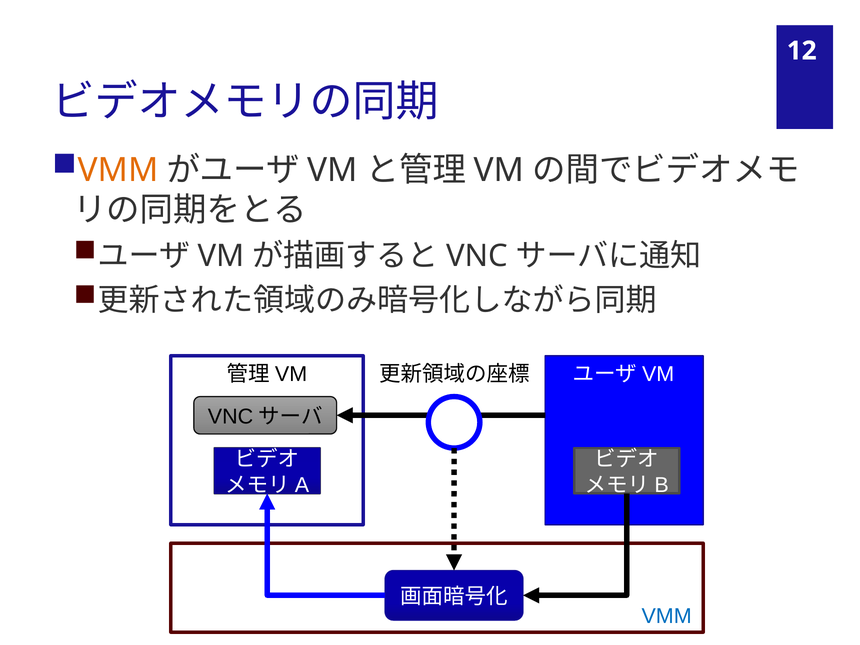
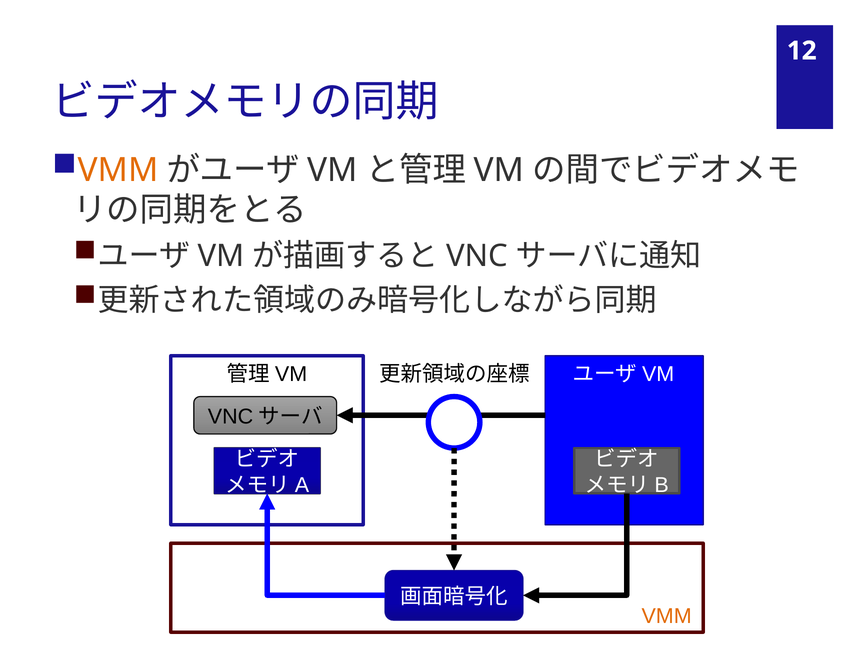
VMM colour: blue -> orange (667, 616)
